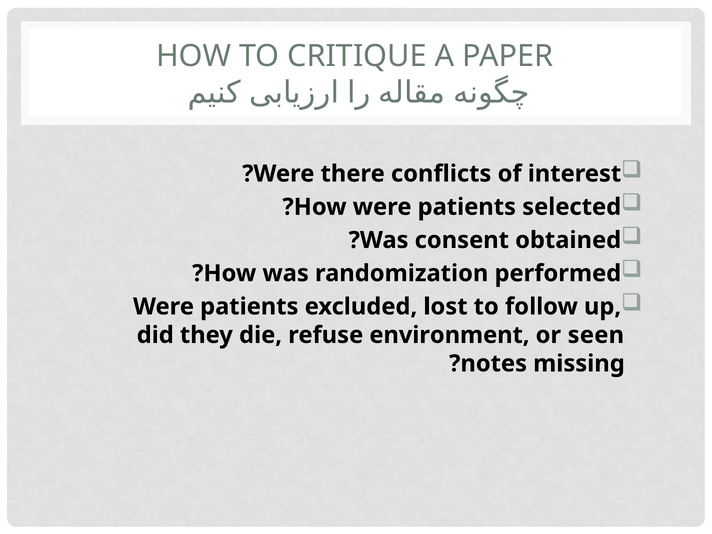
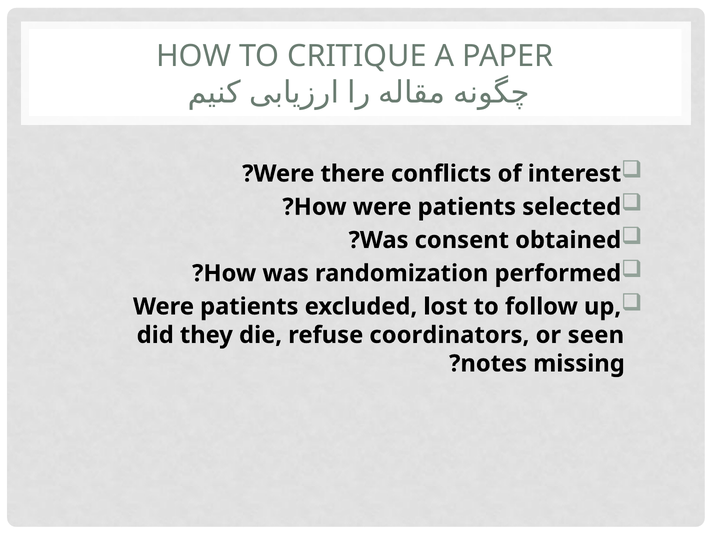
environment: environment -> coordinators (449, 335)
